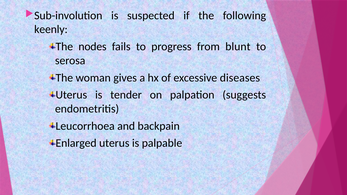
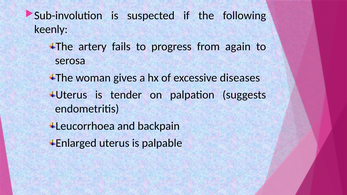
nodes: nodes -> artery (93, 47)
blunt: blunt -> again (238, 47)
